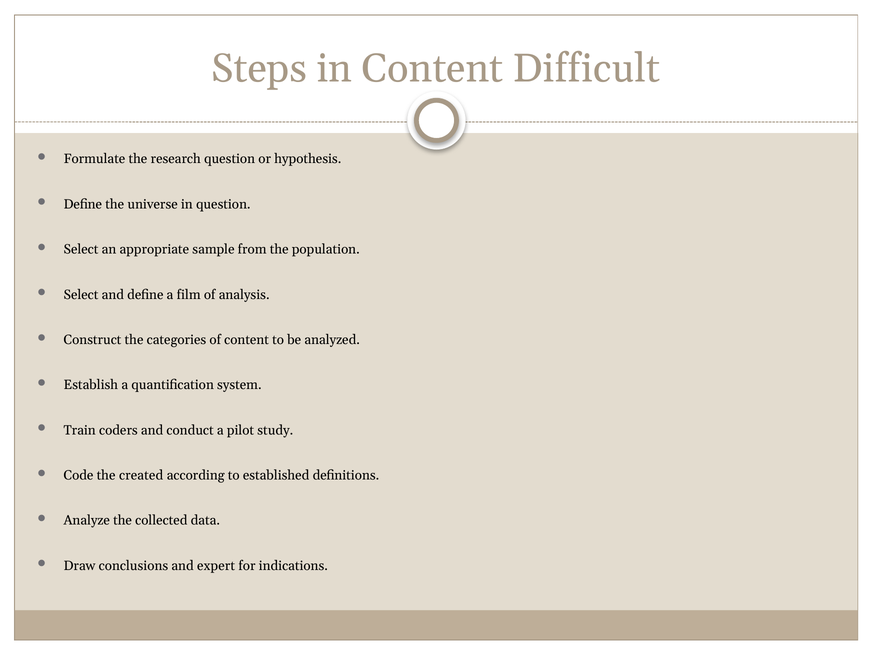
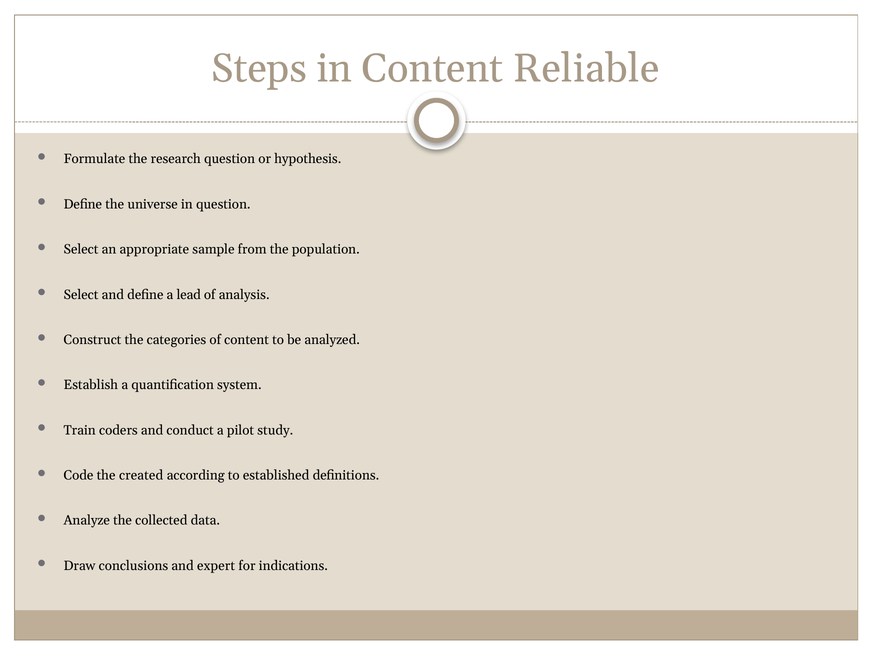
Difficult: Difficult -> Reliable (586, 69)
film: film -> lead (189, 295)
